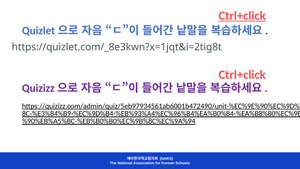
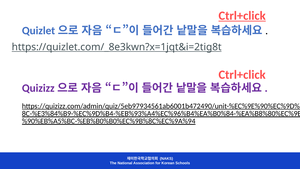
https://quizlet.com/_8e3kwn?x=1jqt&i=2tig8t underline: none -> present (117, 47)
